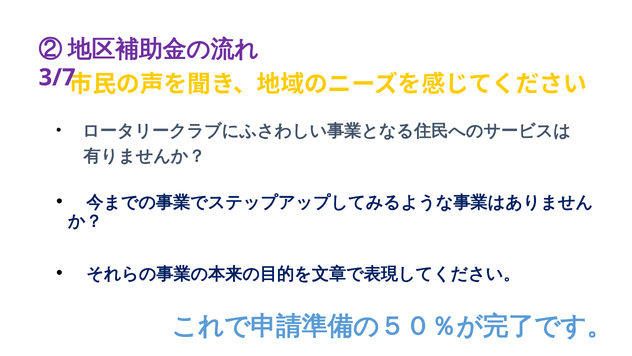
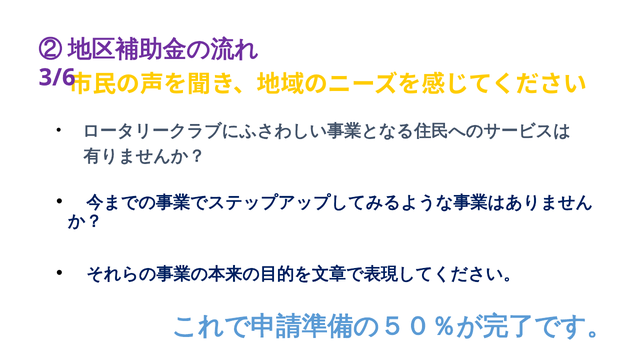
3/7: 3/7 -> 3/6 (57, 77)
